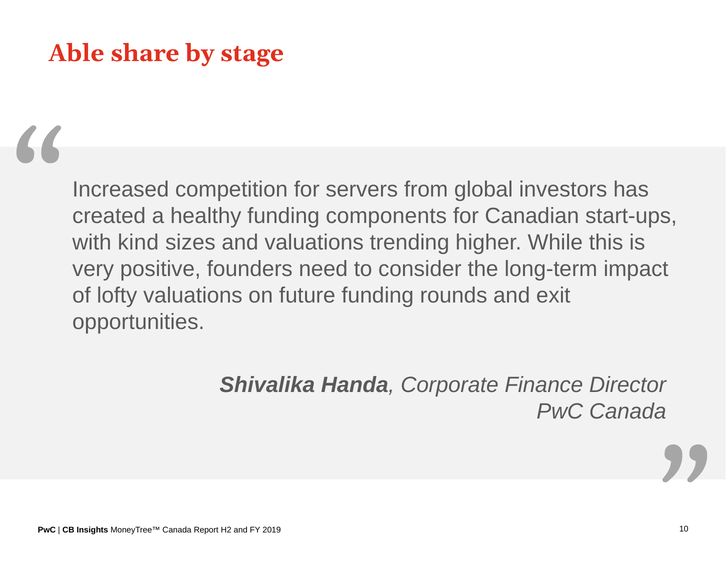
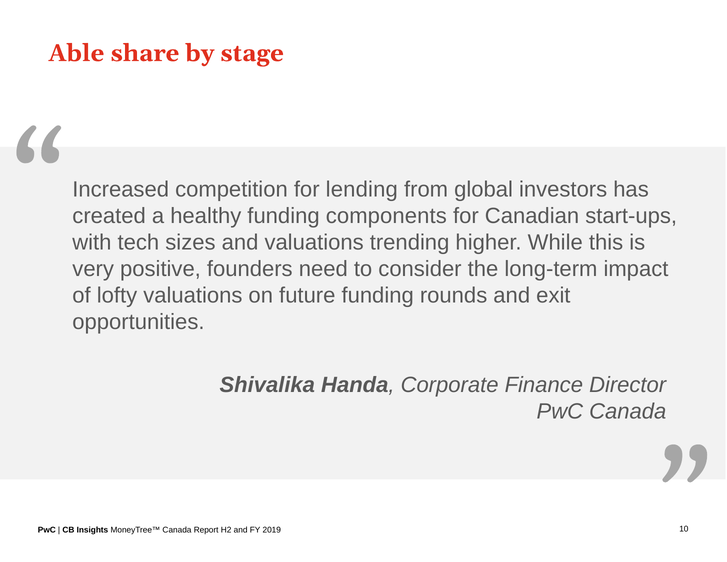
servers: servers -> lending (362, 189)
kind: kind -> tech (138, 242)
